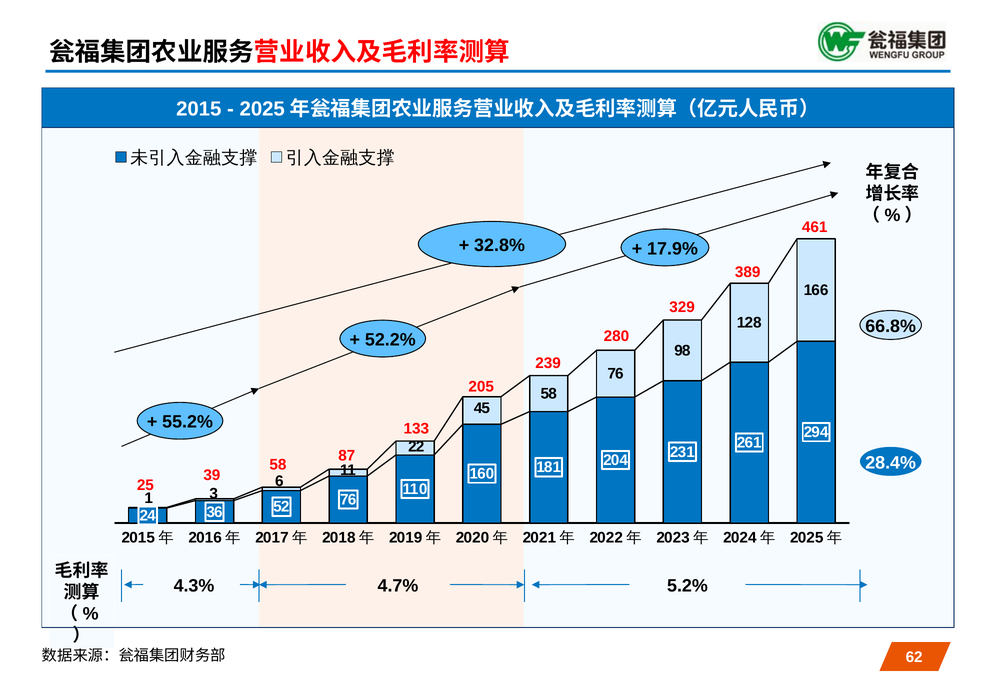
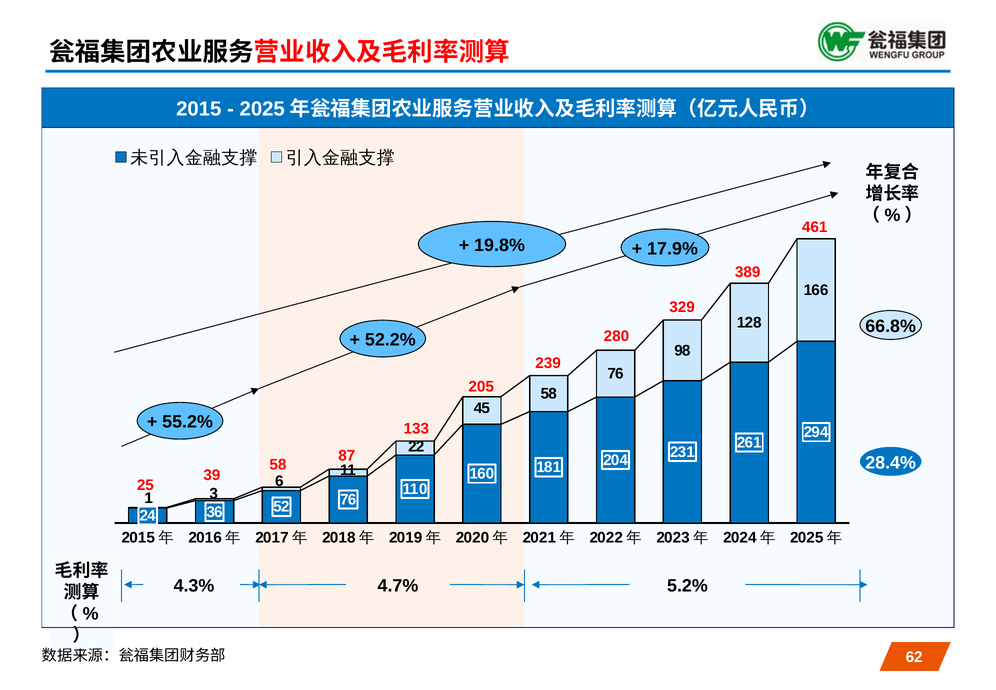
32.8%: 32.8% -> 19.8% (500, 245)
